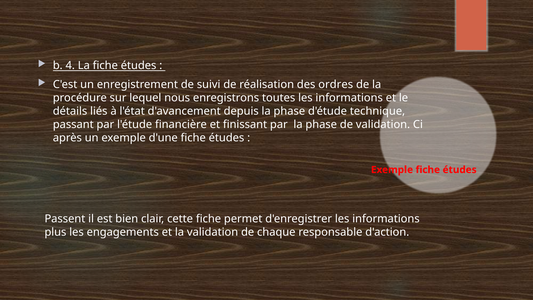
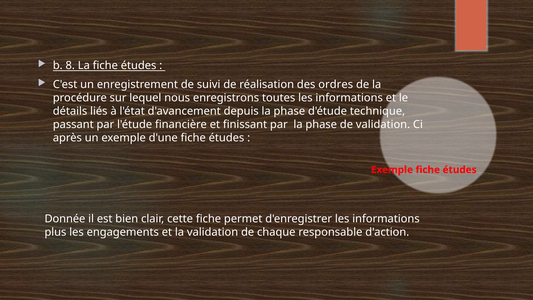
4: 4 -> 8 (70, 66)
Passent: Passent -> Donnée (65, 219)
